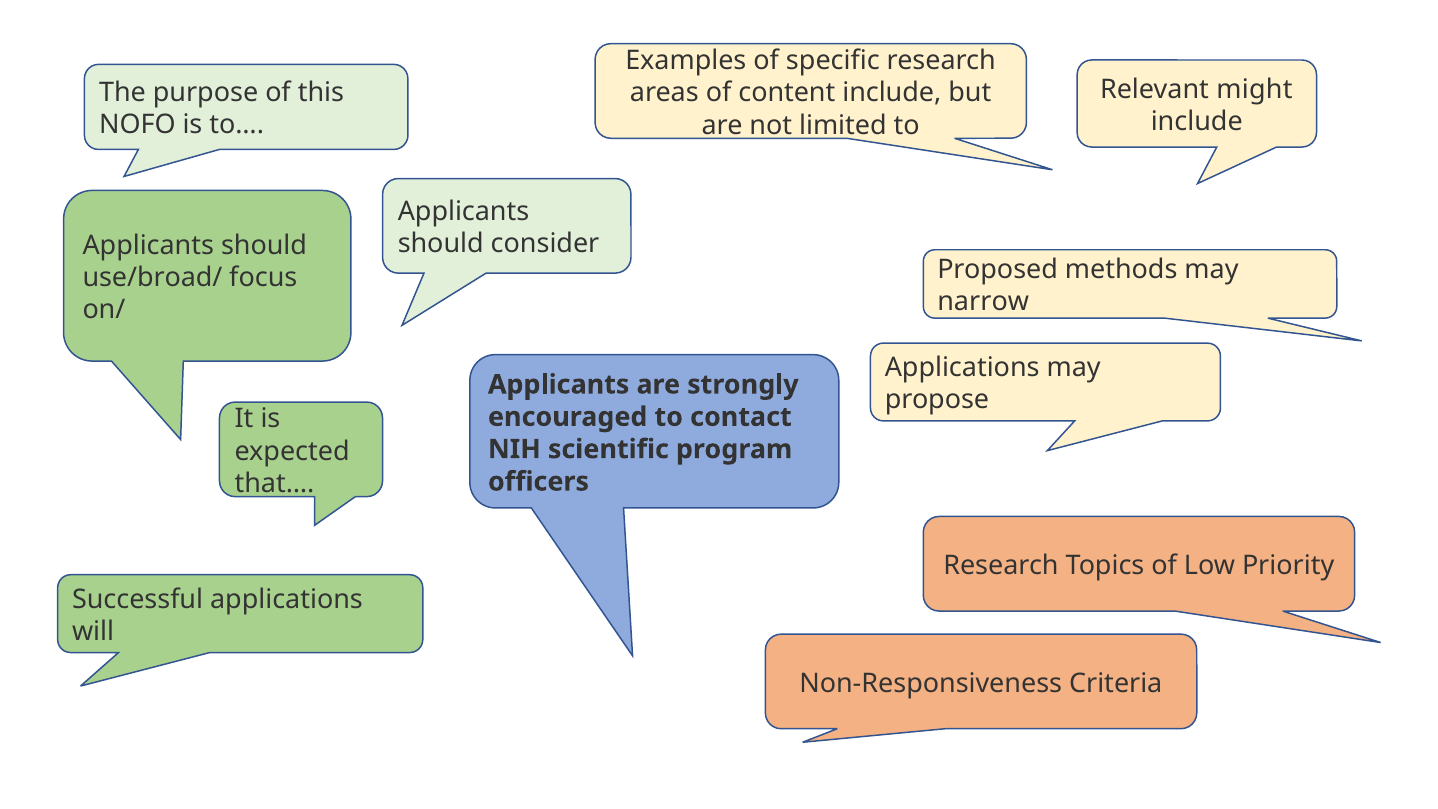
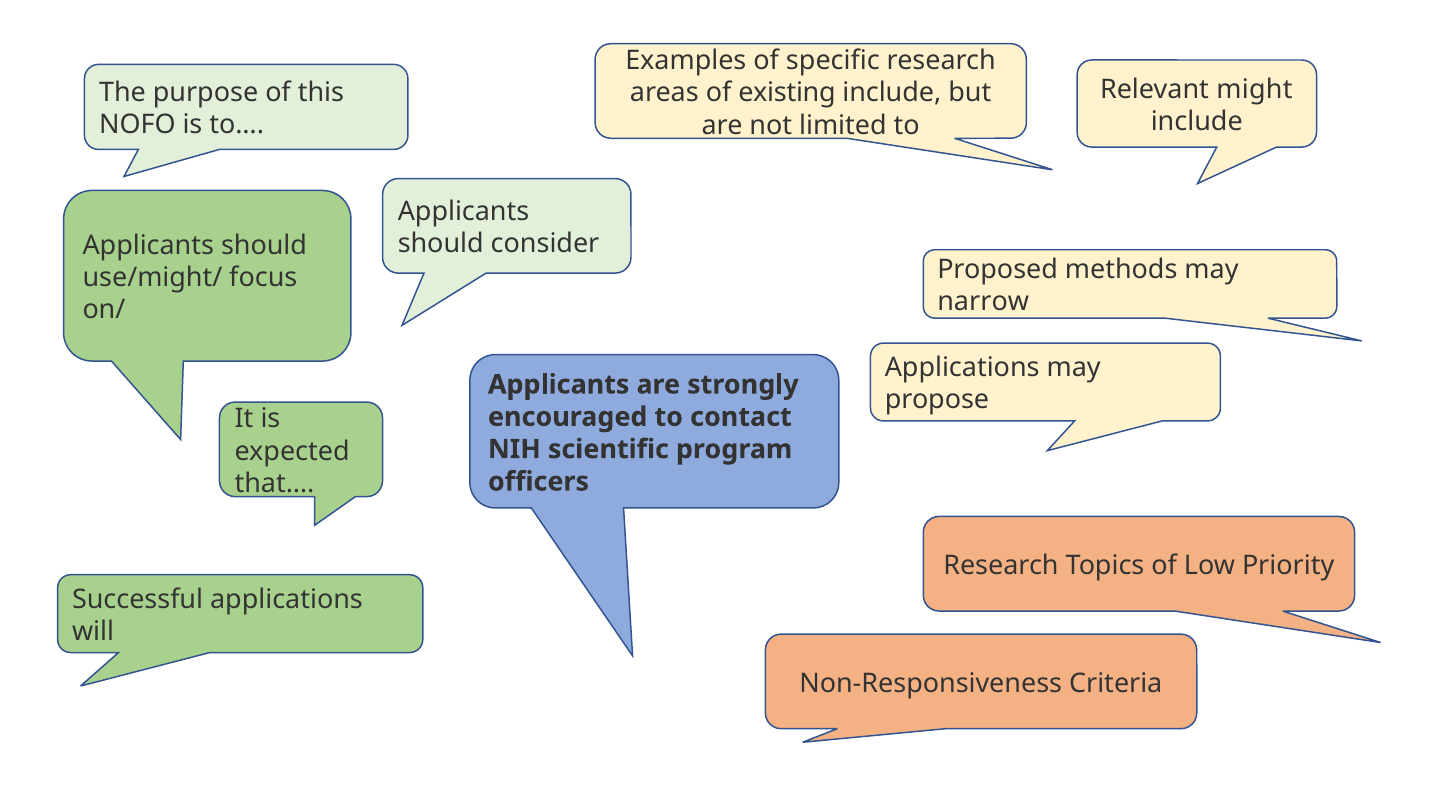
content: content -> existing (787, 93)
use/broad/: use/broad/ -> use/might/ (152, 278)
